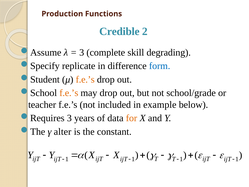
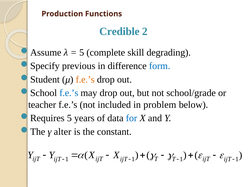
3: 3 -> 5 (82, 52)
replicate: replicate -> previous (79, 66)
f.e.’s colour: orange -> blue (69, 93)
example: example -> problem (160, 104)
3: 3 -> 5 (69, 118)
for colour: orange -> blue (132, 118)
